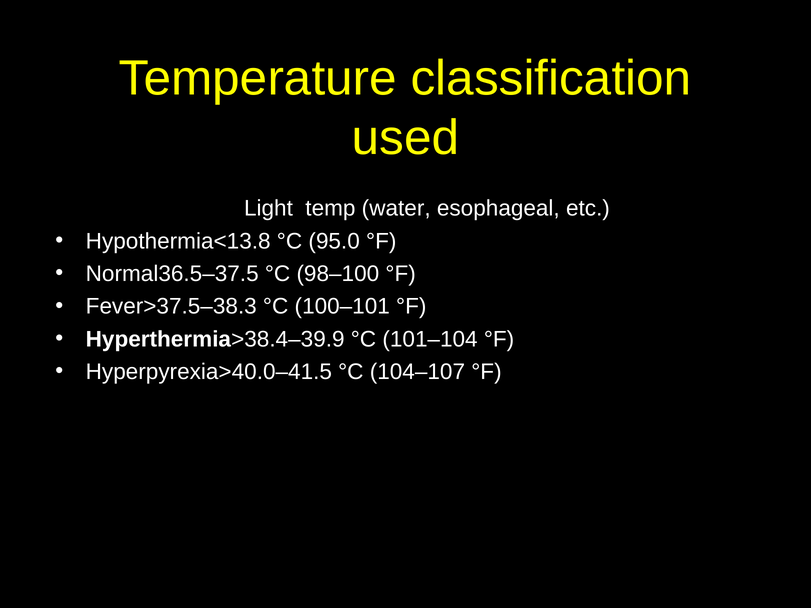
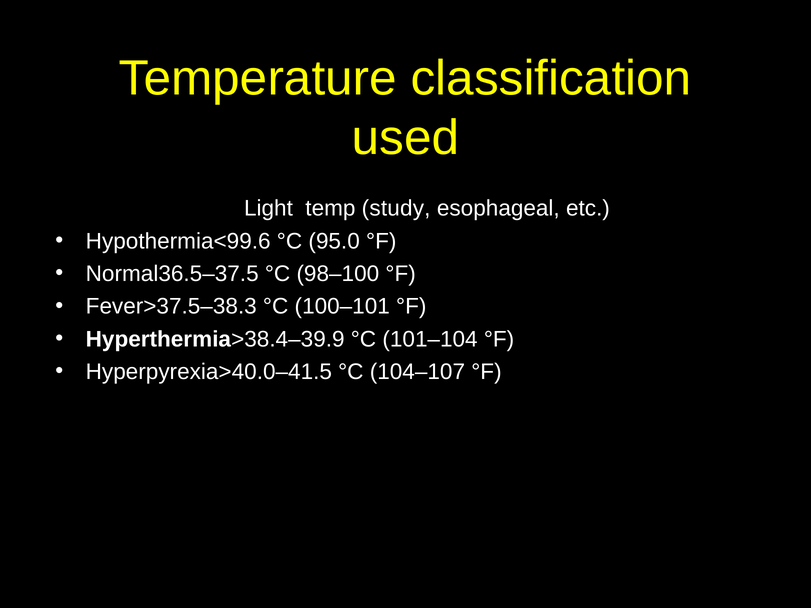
water: water -> study (396, 208)
Hypothermia<13.8: Hypothermia<13.8 -> Hypothermia<99.6 (178, 241)
